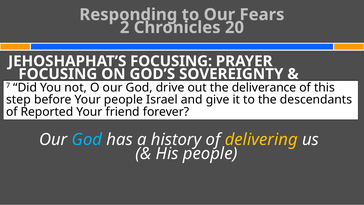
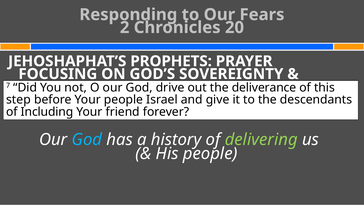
JEHOSHAPHAT’S FOCUSING: FOCUSING -> PROPHETS (171, 61)
Reported: Reported -> Including (47, 112)
delivering colour: yellow -> light green (261, 139)
